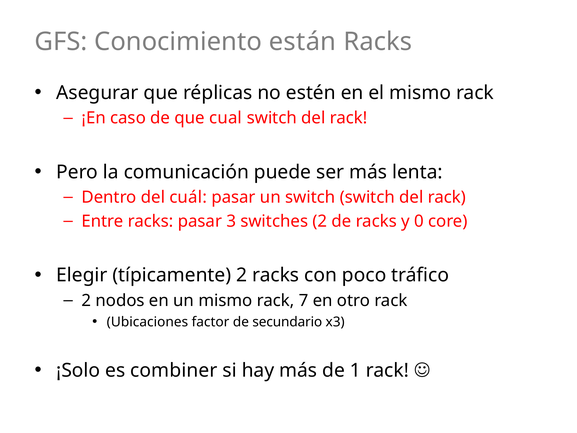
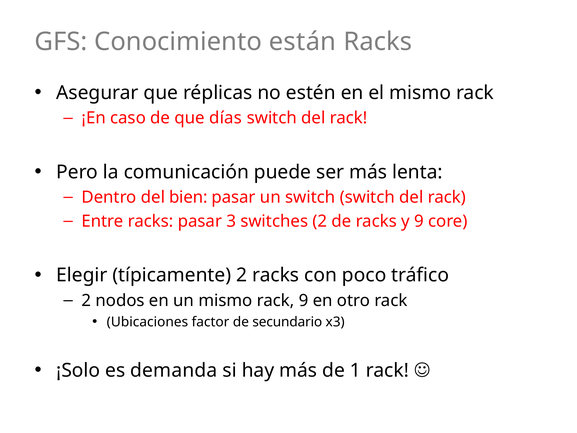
cual: cual -> días (226, 118)
cuál: cuál -> bien (188, 197)
y 0: 0 -> 9 (419, 221)
rack 7: 7 -> 9 (304, 300)
combiner: combiner -> demanda (174, 370)
